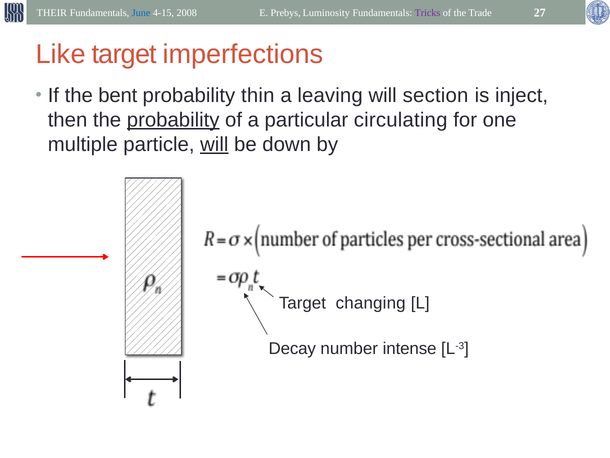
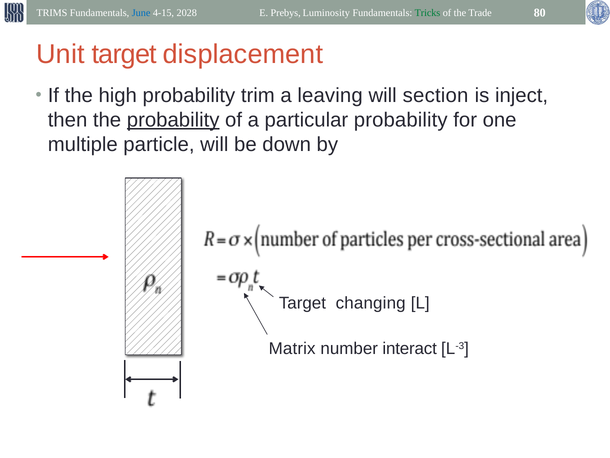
THEIR: THEIR -> TRIMS (52, 13)
2008: 2008 -> 2028 (187, 13)
Tricks colour: purple -> green (427, 13)
27: 27 -> 80 (540, 13)
Like: Like -> Unit (61, 54)
imperfections: imperfections -> displacement (243, 54)
bent: bent -> high (118, 96)
thin: thin -> trim (258, 96)
particular circulating: circulating -> probability (401, 120)
will underline: present -> none (214, 144)
Decay: Decay -> Matrix (292, 348)
intense: intense -> interact (410, 348)
